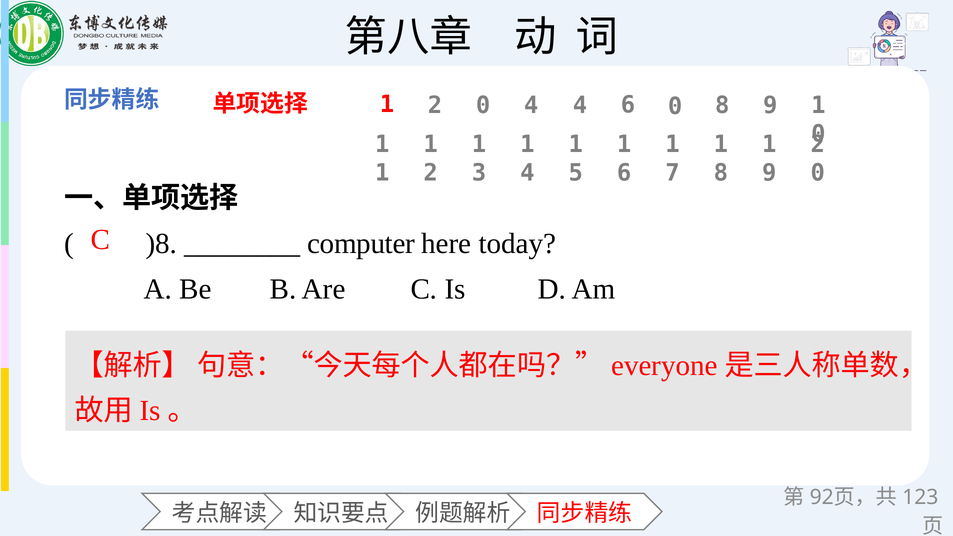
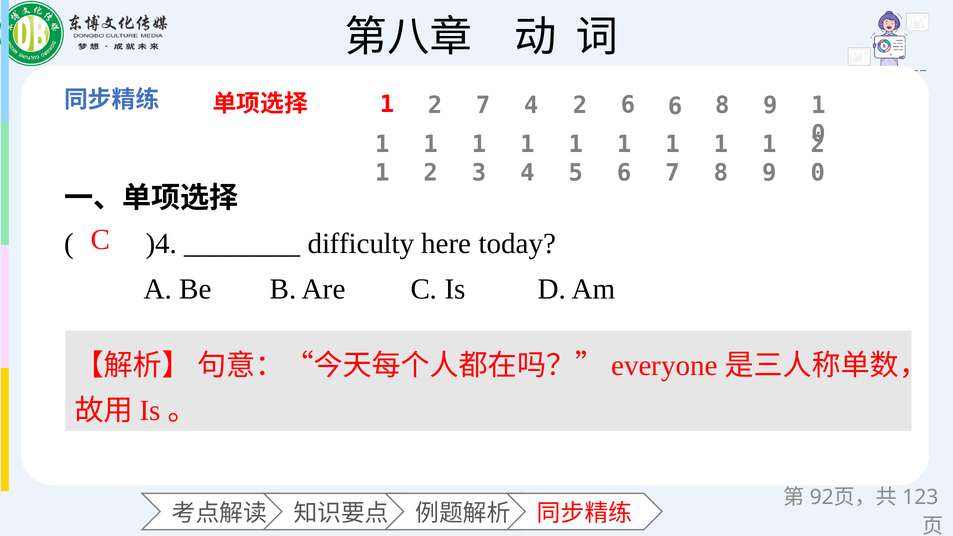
1 2 0: 0 -> 7 (483, 105)
4 4: 4 -> 2 (580, 105)
6 0: 0 -> 6 (675, 106)
)8: )8 -> )4 (161, 244)
computer: computer -> difficulty (361, 244)
